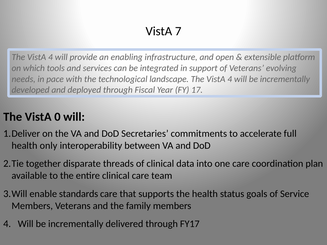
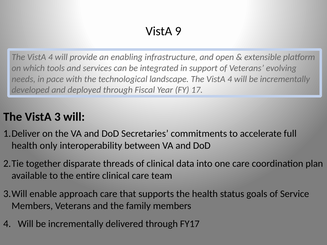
7: 7 -> 9 (178, 31)
0: 0 -> 3 (57, 117)
standards: standards -> approach (79, 194)
